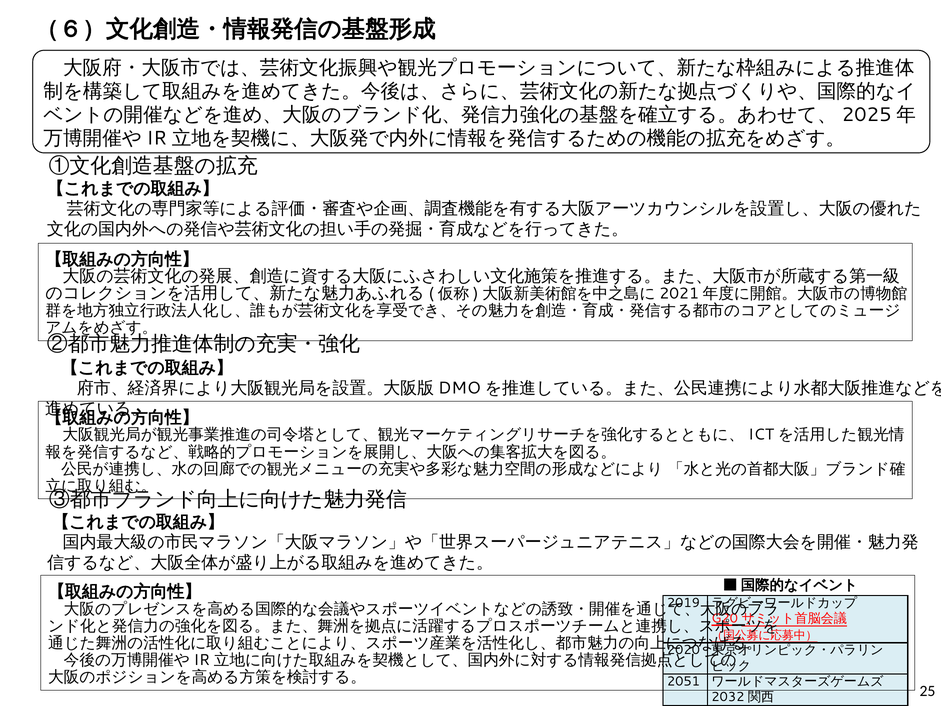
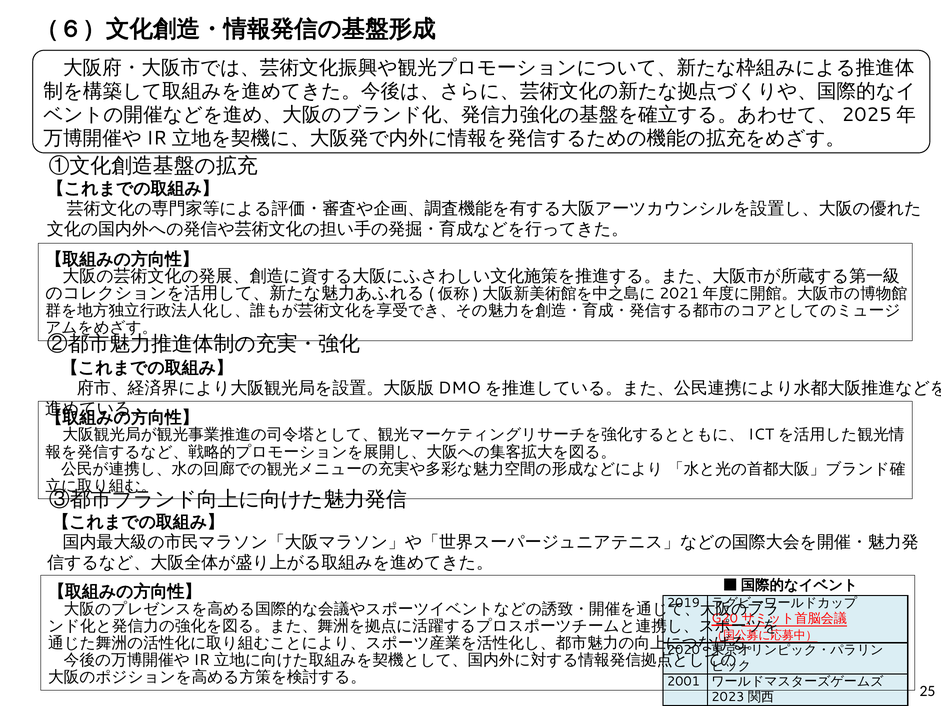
2051: 2051 -> 2001 (683, 681)
2032: 2032 -> 2023 (728, 697)
